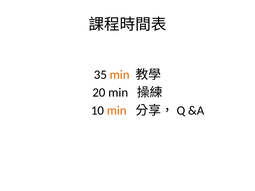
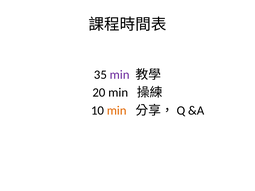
min colour: orange -> purple (120, 75)
